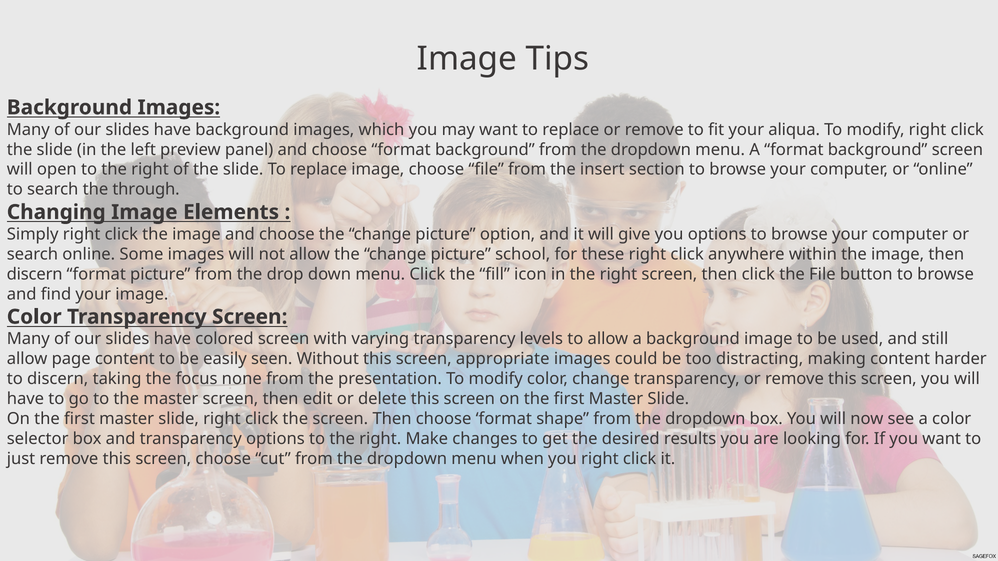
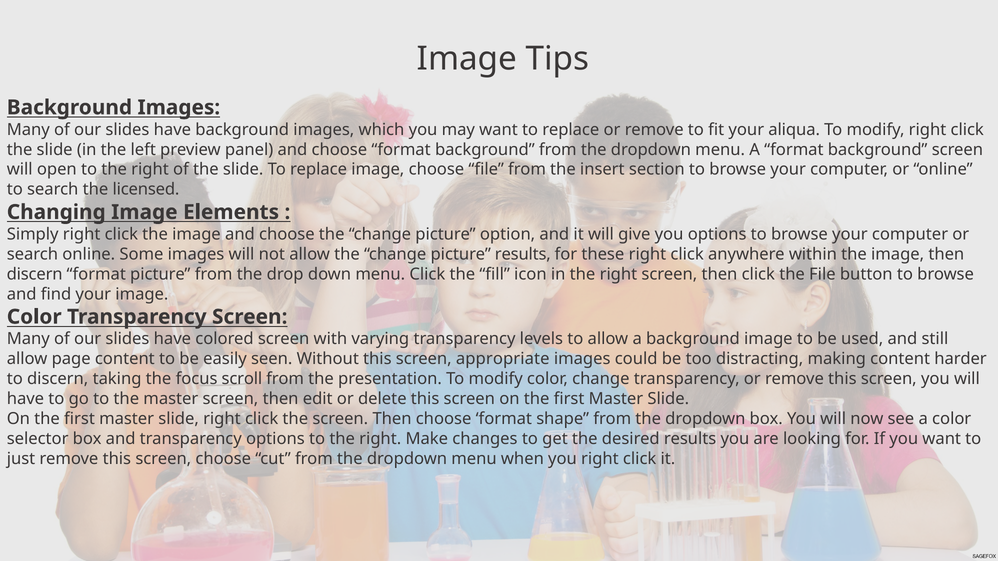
through: through -> licensed (146, 190)
picture school: school -> results (523, 254)
none: none -> scroll (242, 379)
